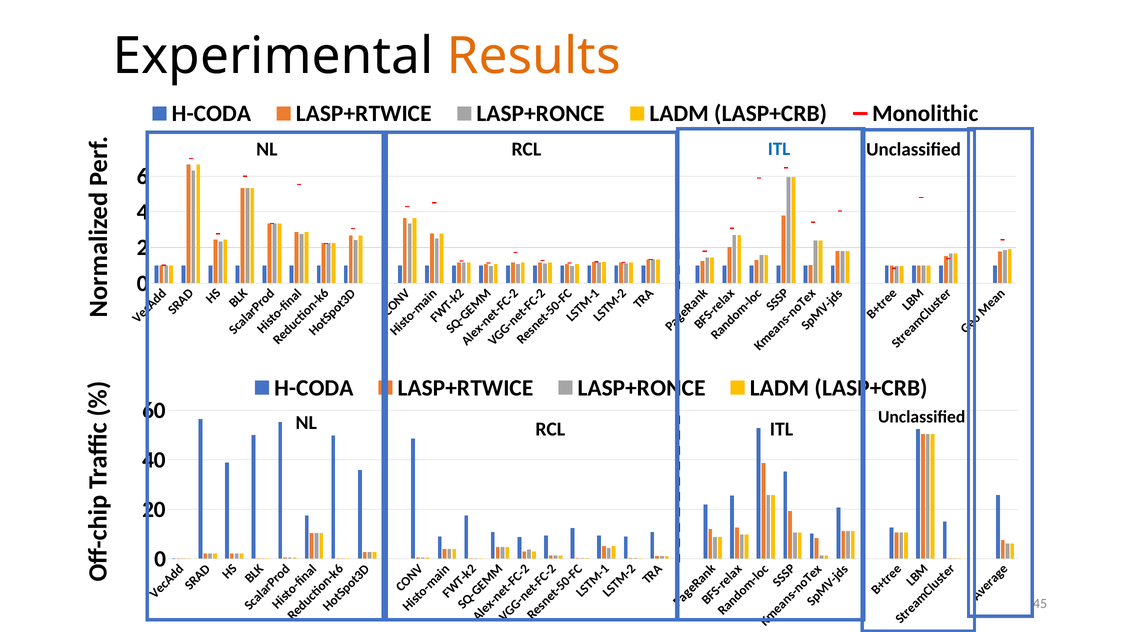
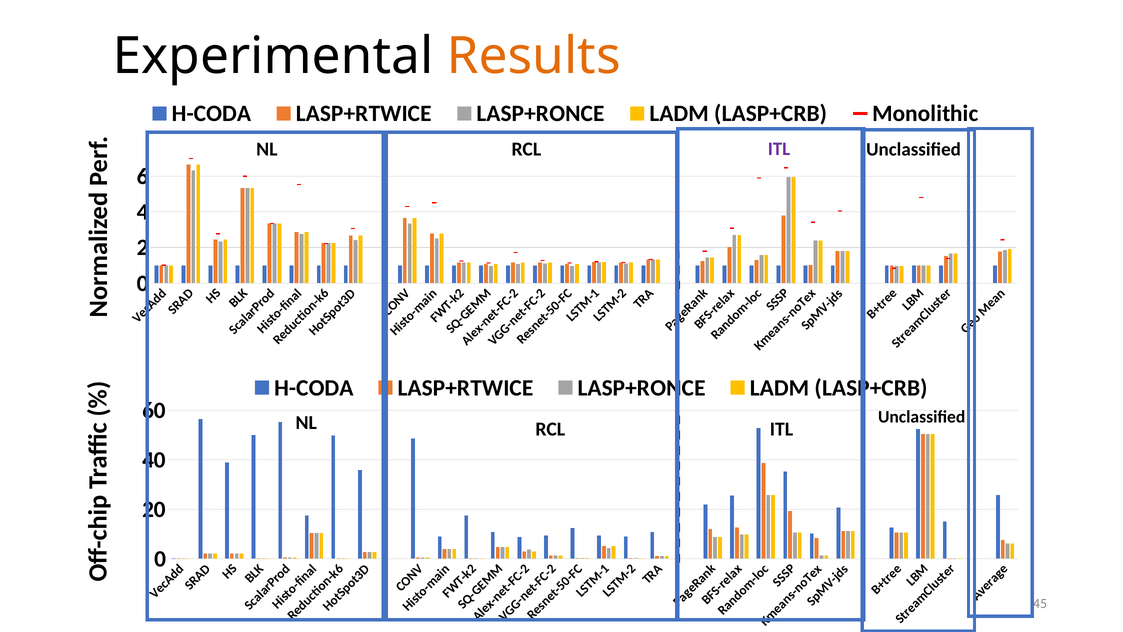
ITL colour: blue -> purple (779, 149)
